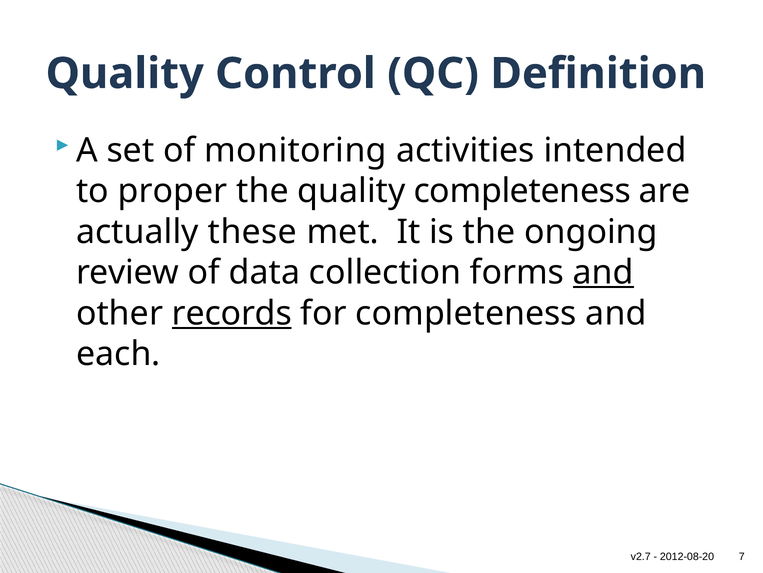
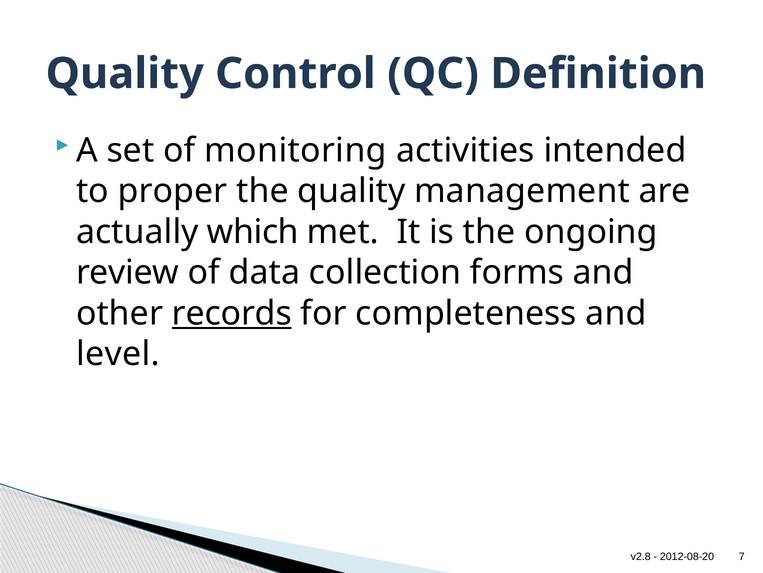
quality completeness: completeness -> management (522, 191)
these: these -> which (253, 232)
and underline: present -> none (603, 272)
each: each -> level (118, 354)
v2.7: v2.7 -> v2.8 (641, 556)
